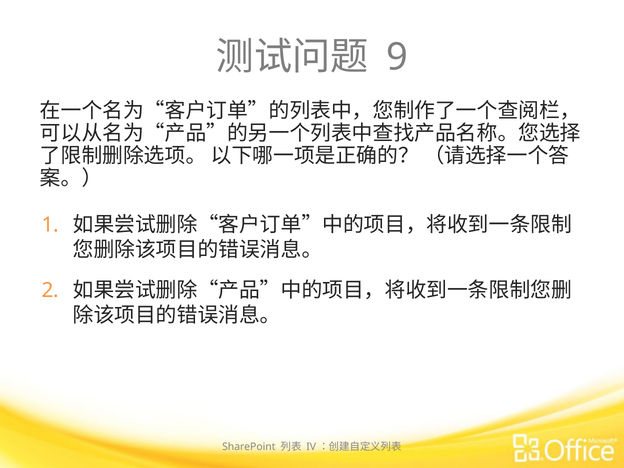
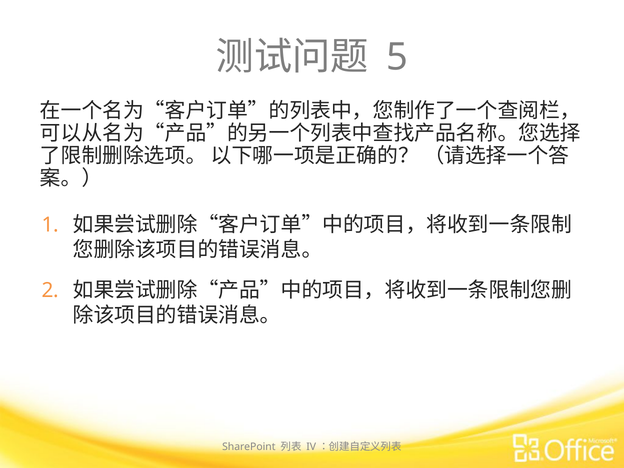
9: 9 -> 5 (397, 57)
